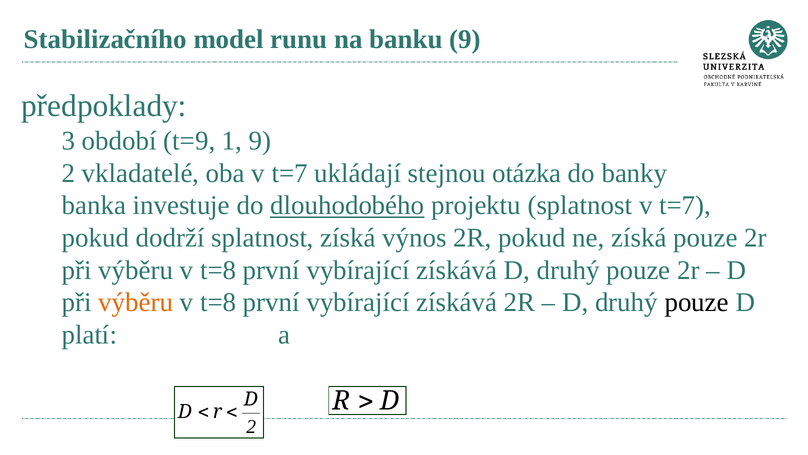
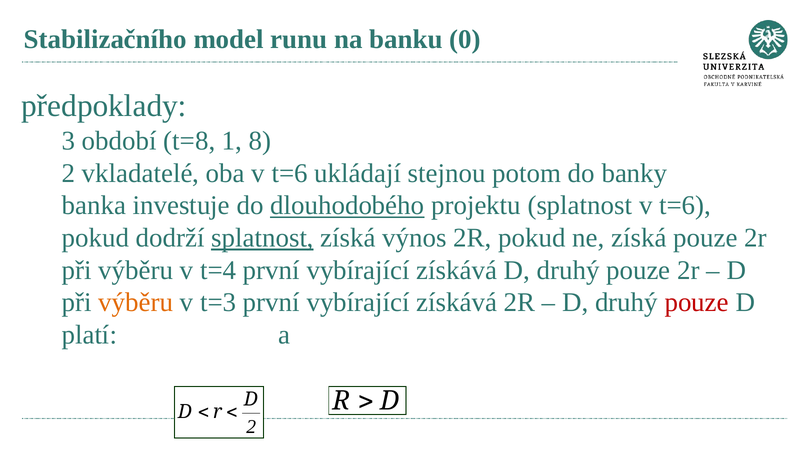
banku 9: 9 -> 0 (465, 39)
t=9: t=9 -> t=8 (189, 141)
1 9: 9 -> 8 (260, 141)
oba v t=7: t=7 -> t=6 (290, 173)
otázka: otázka -> potom (527, 173)
splatnost v t=7: t=7 -> t=6 (685, 205)
splatnost underline: none -> present (262, 238)
t=8: t=8 -> t=4 (218, 270)
t=8: t=8 -> t=3 (218, 302)
pouze colour: black -> red (697, 302)
